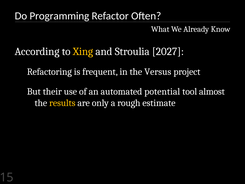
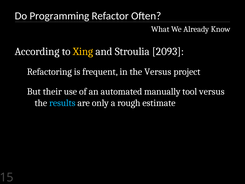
2027: 2027 -> 2093 (168, 51)
potential: potential -> manually (162, 91)
tool almost: almost -> versus (212, 91)
results colour: yellow -> light blue (62, 103)
